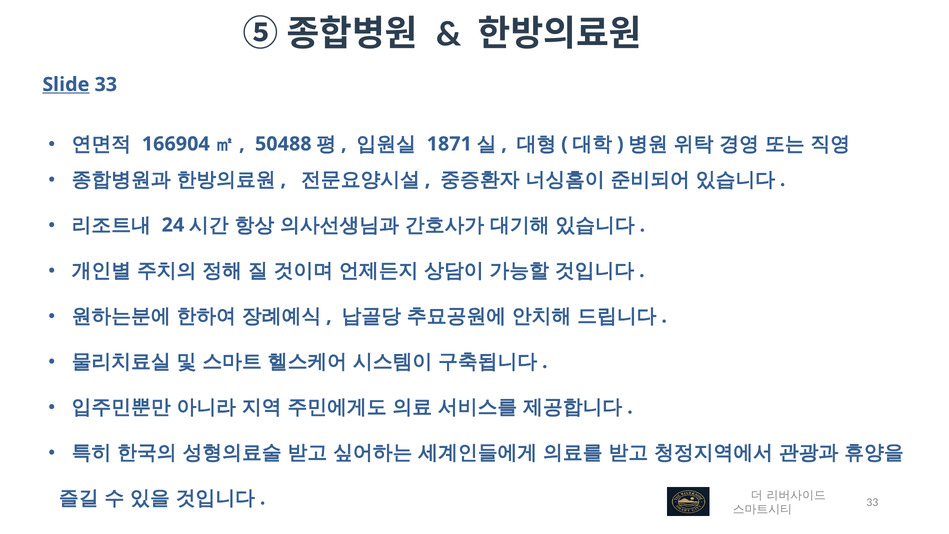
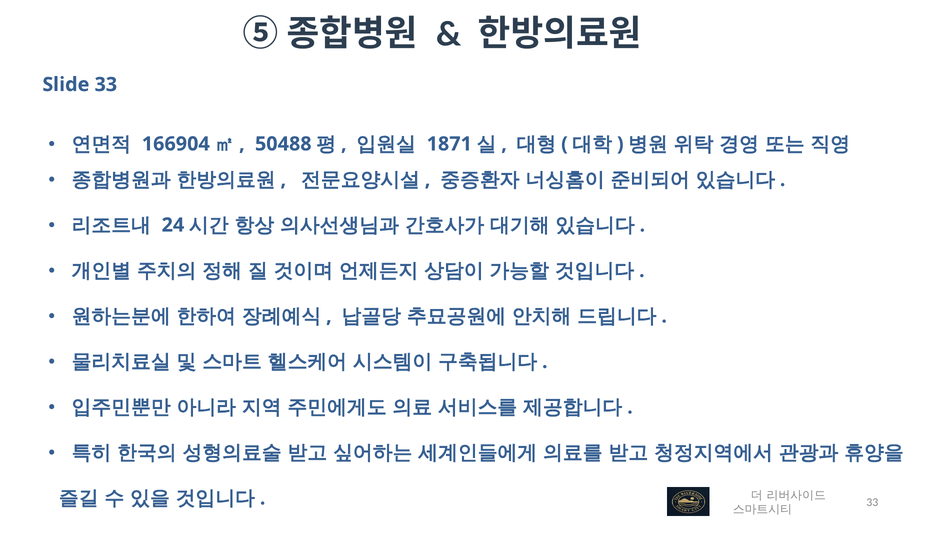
Slide underline: present -> none (66, 85)
